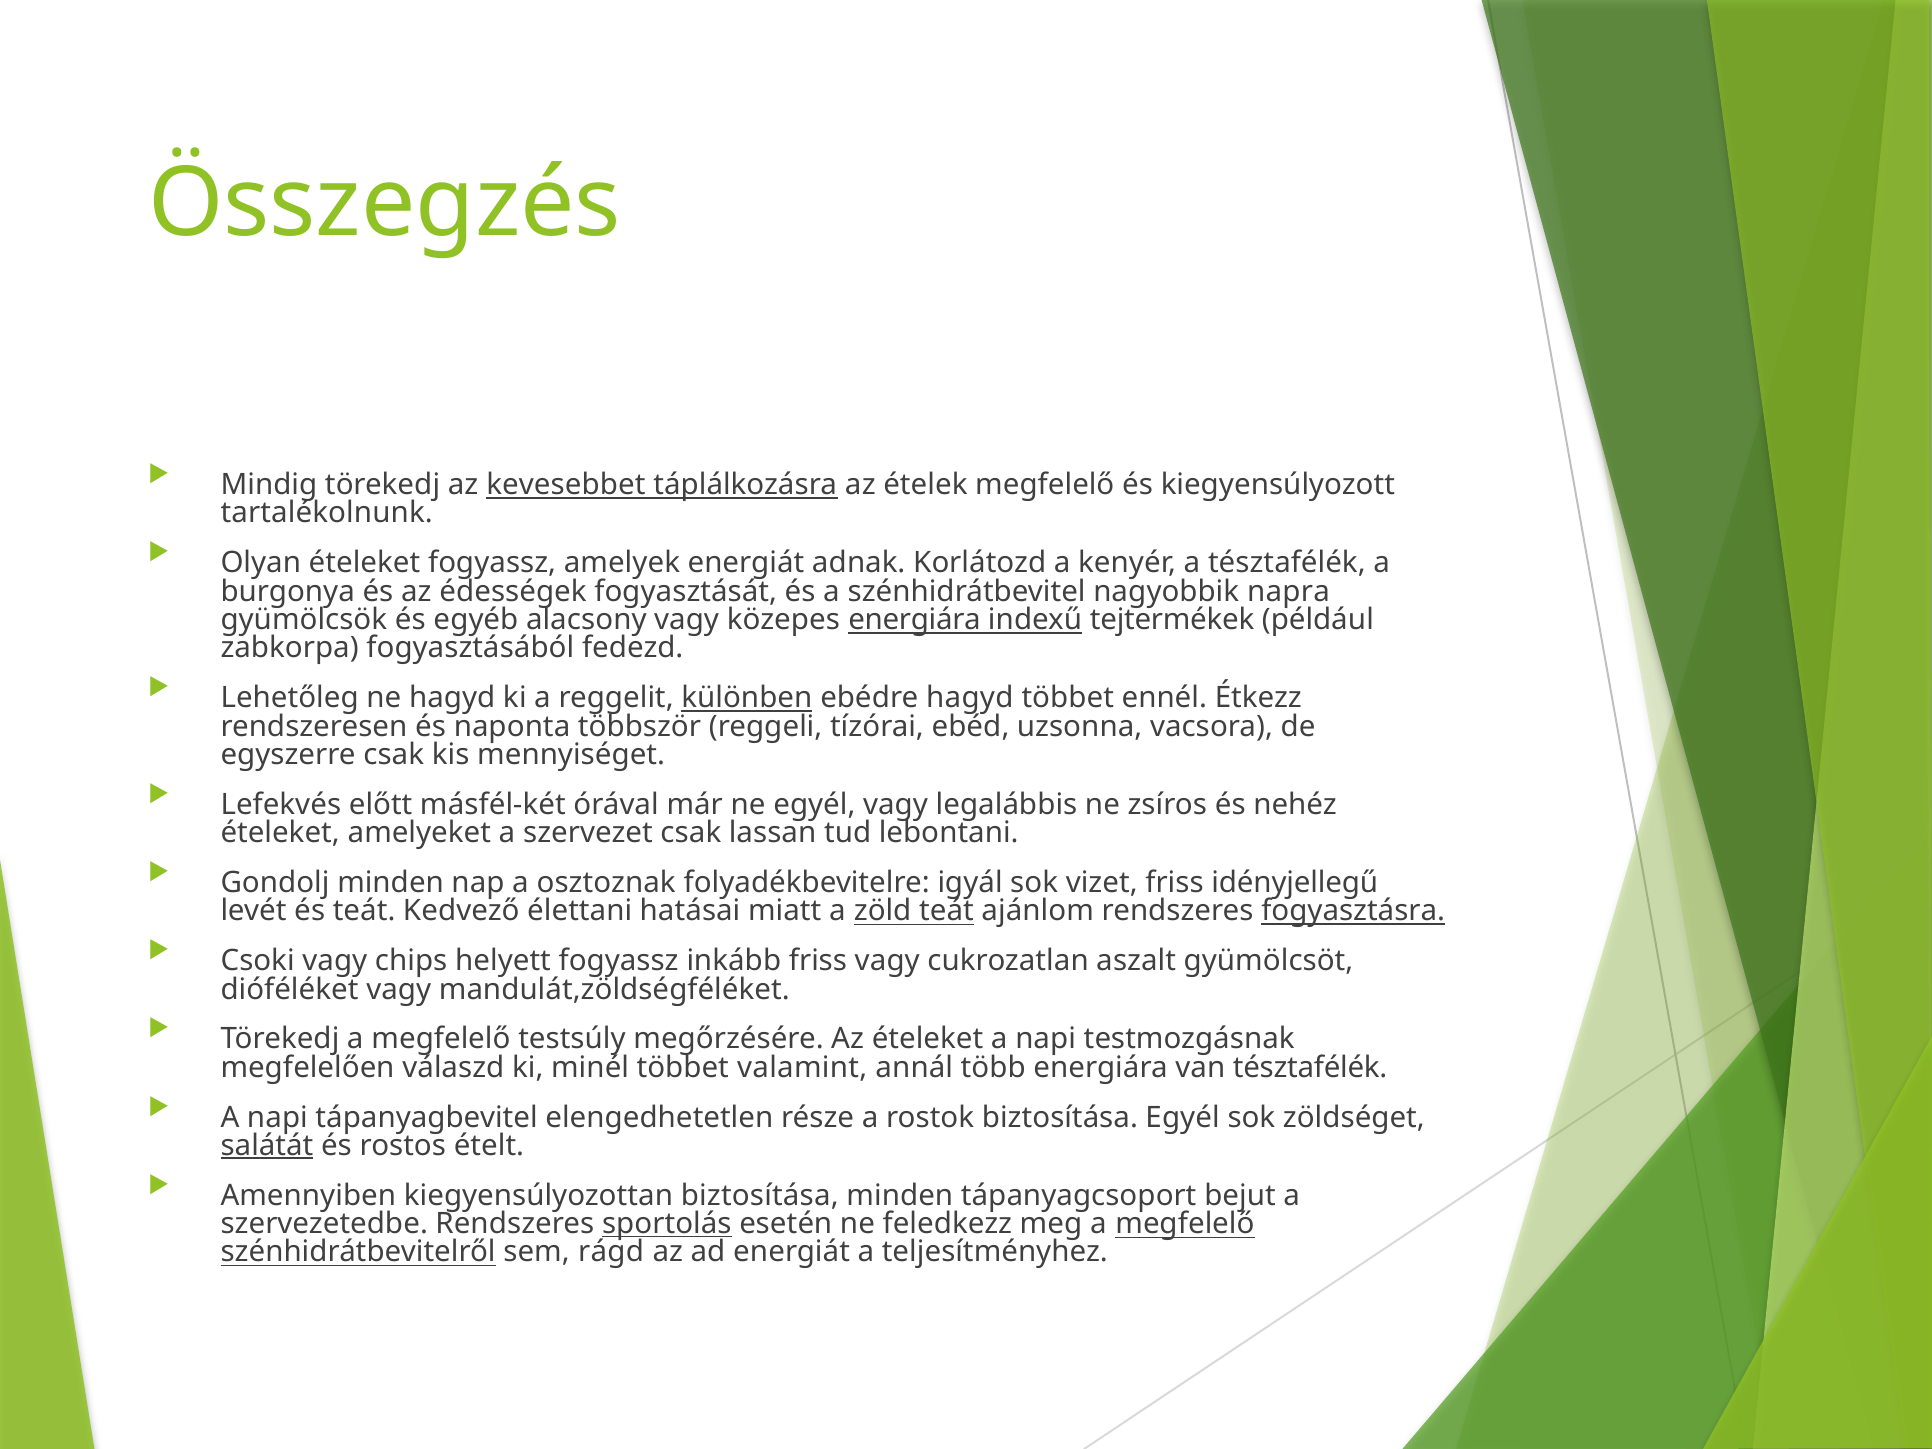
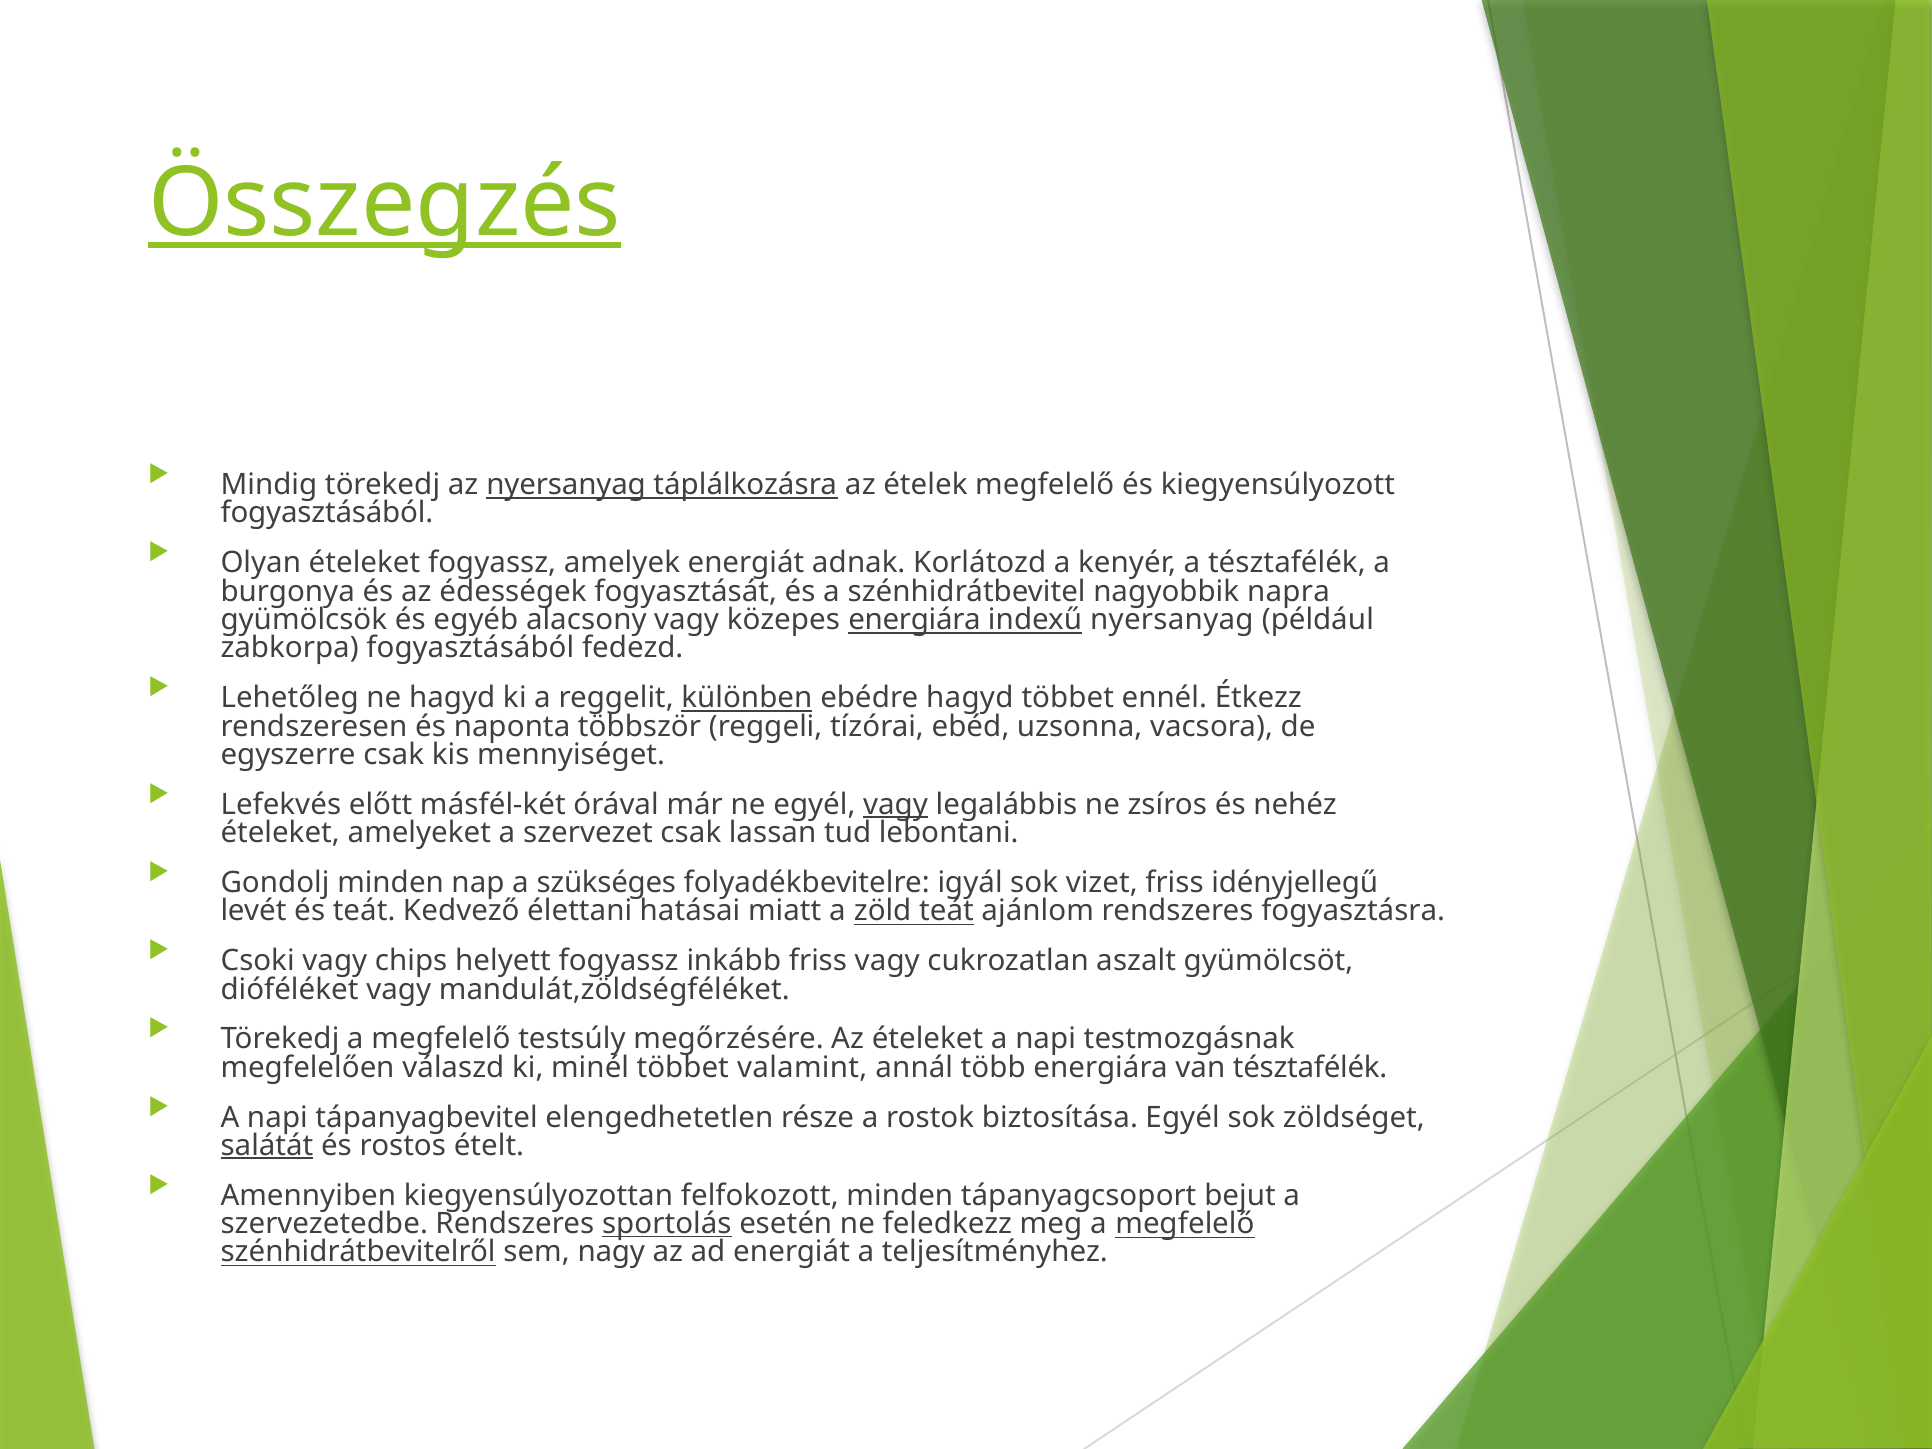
Összegzés underline: none -> present (385, 203)
az kevesebbet: kevesebbet -> nyersanyag (566, 485)
tartalékolnunk: tartalékolnunk -> fogyasztásából (327, 513)
indexű tejtermékek: tejtermékek -> nyersanyag (1172, 620)
vagy underline: none -> present (895, 805)
osztoznak: osztoznak -> szükséges (606, 883)
fogyasztásra underline: present -> none (1353, 911)
kiegyensúlyozottan biztosítása: biztosítása -> felfokozott (760, 1195)
rágd: rágd -> nagy (611, 1252)
